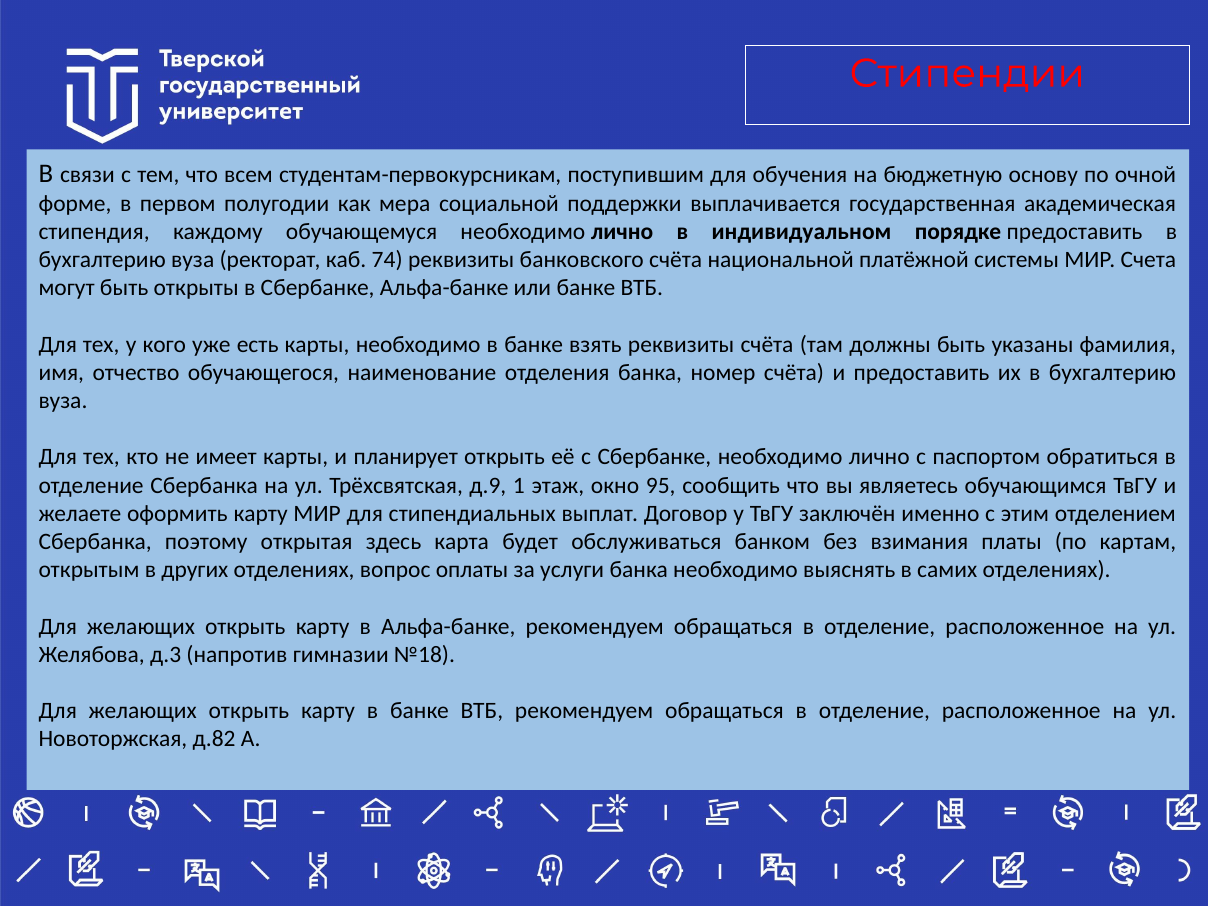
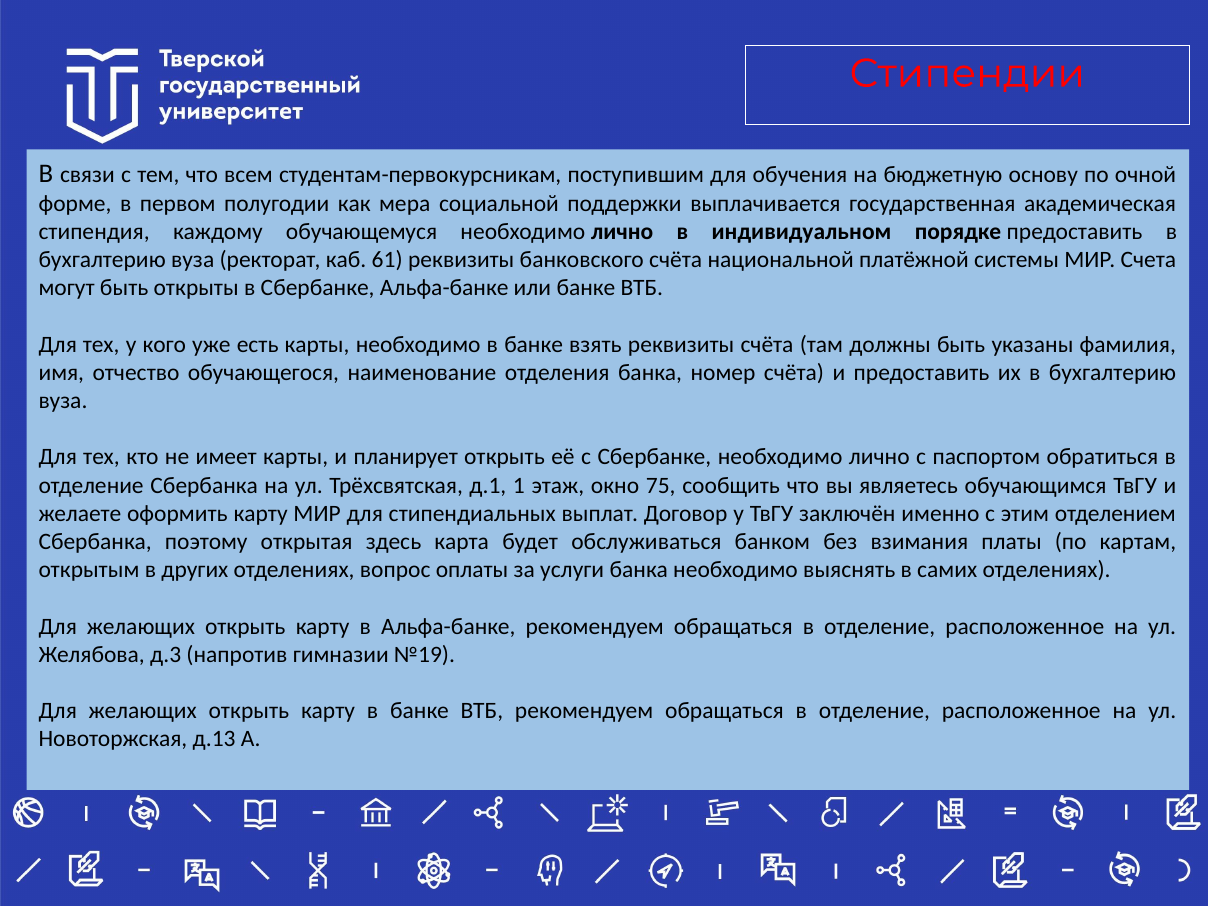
74: 74 -> 61 (387, 260)
д.9: д.9 -> д.1 (488, 485)
95: 95 -> 75 (661, 485)
№18: №18 -> №19 (424, 655)
д.82: д.82 -> д.13 (214, 739)
